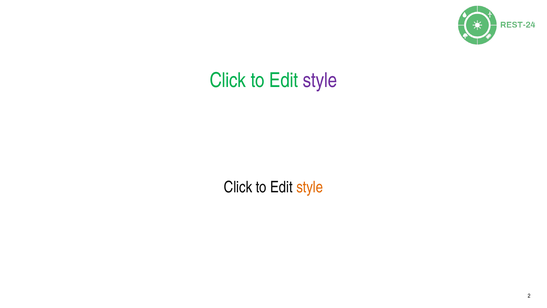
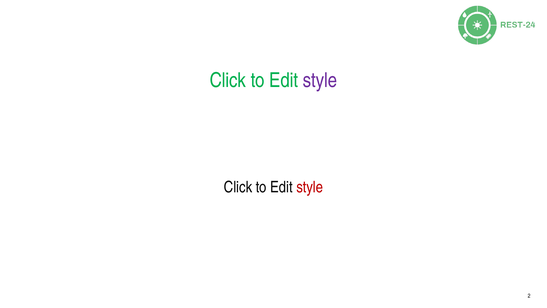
style colour: orange -> red (310, 187)
